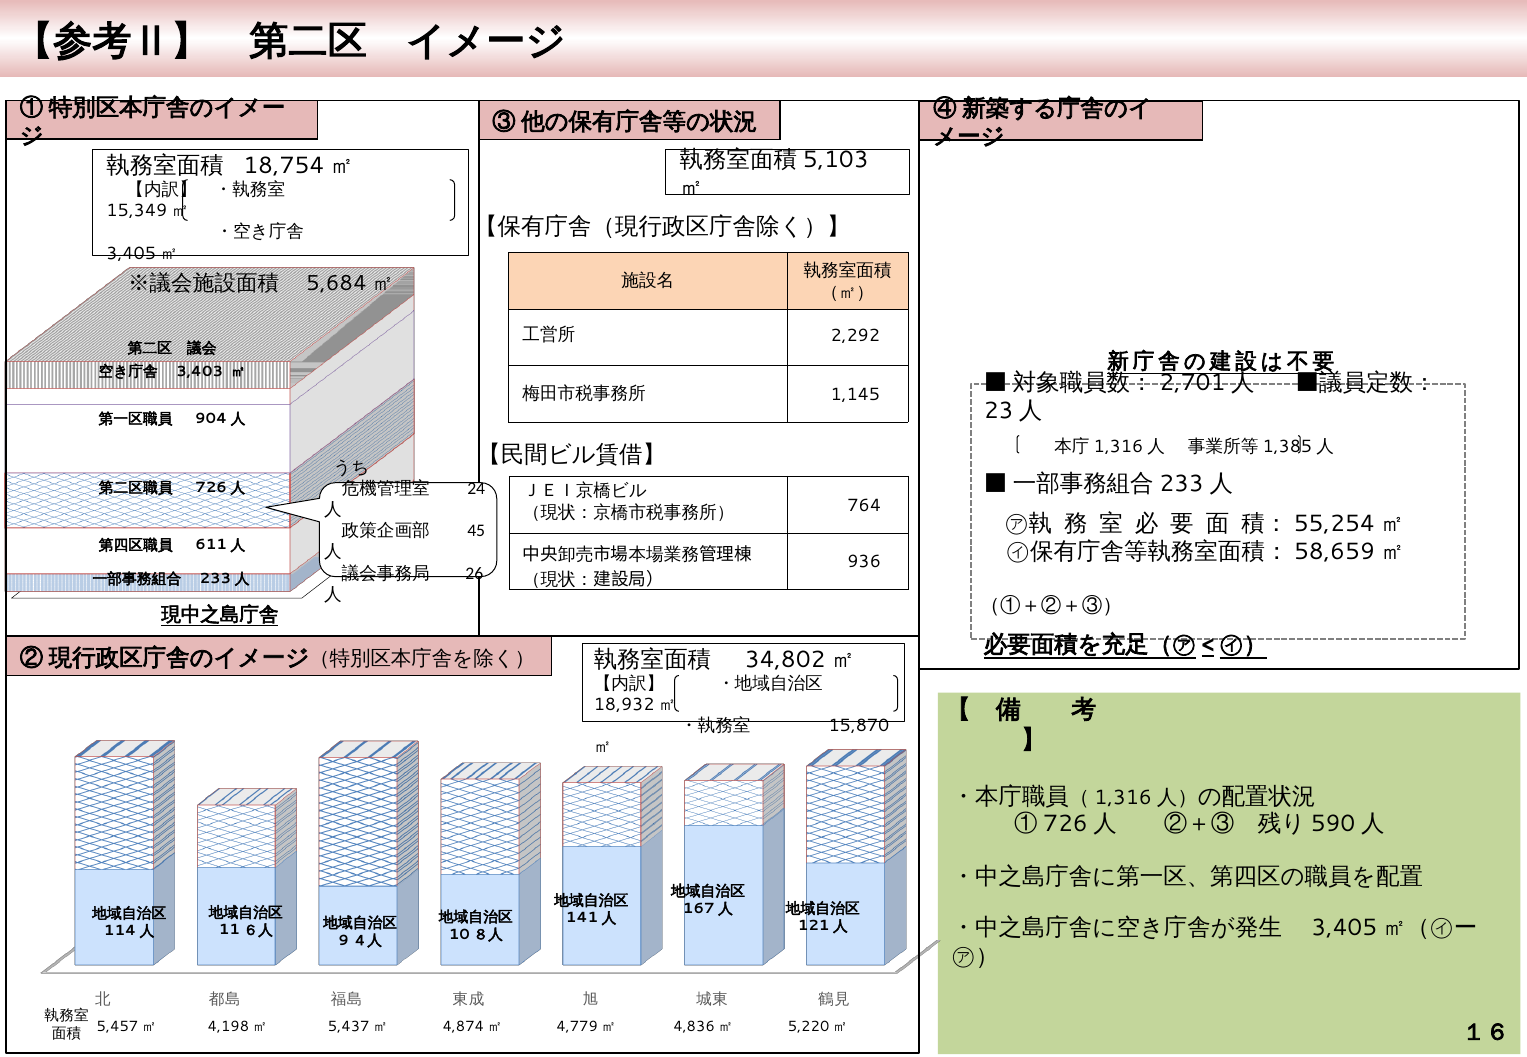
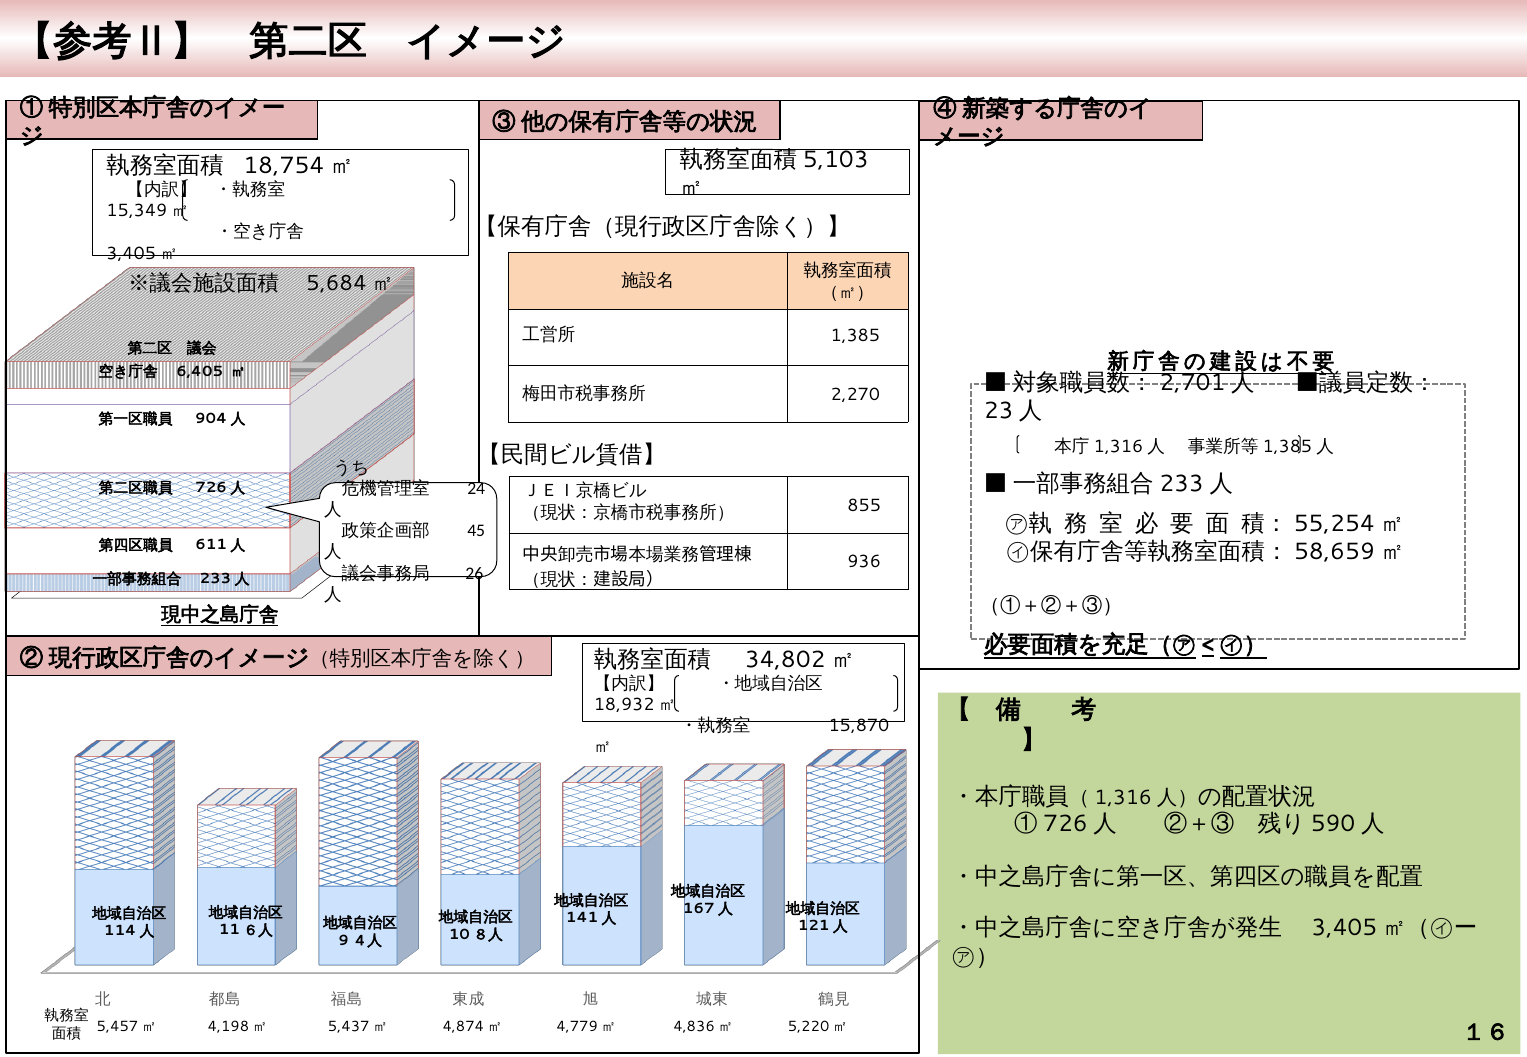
2,292: 2,292 -> 1,385 (855, 335)
3,403: 3,403 -> 6,405 (200, 371)
1,145: 1,145 -> 2,270 (855, 395)
764: 764 -> 855 (864, 505)
